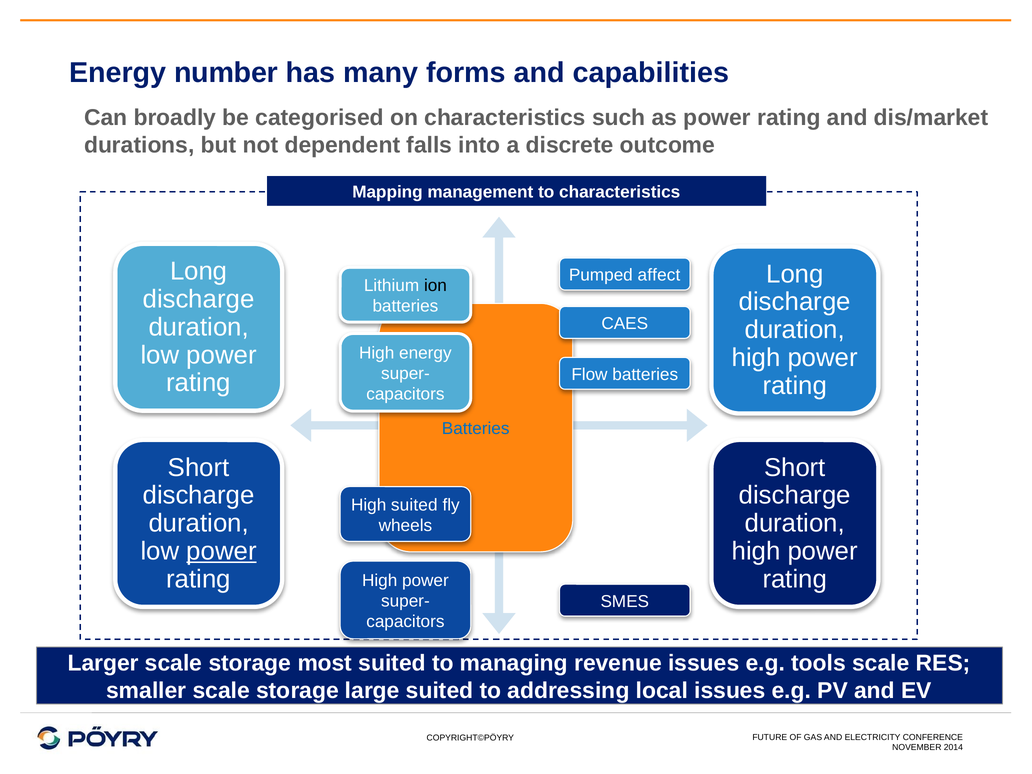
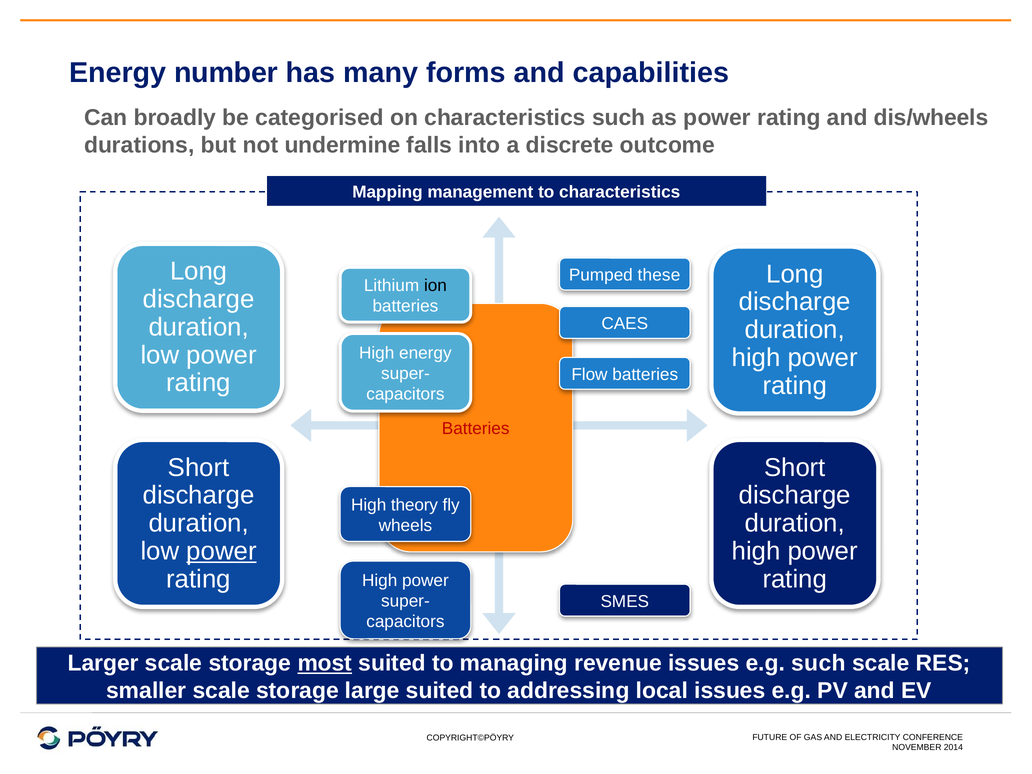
dis/market: dis/market -> dis/wheels (931, 118)
dependent: dependent -> undermine (342, 145)
affect: affect -> these (659, 275)
Batteries colour: blue -> red (476, 429)
High suited: suited -> theory (414, 505)
most underline: none -> present (325, 663)
e.g tools: tools -> such (819, 663)
